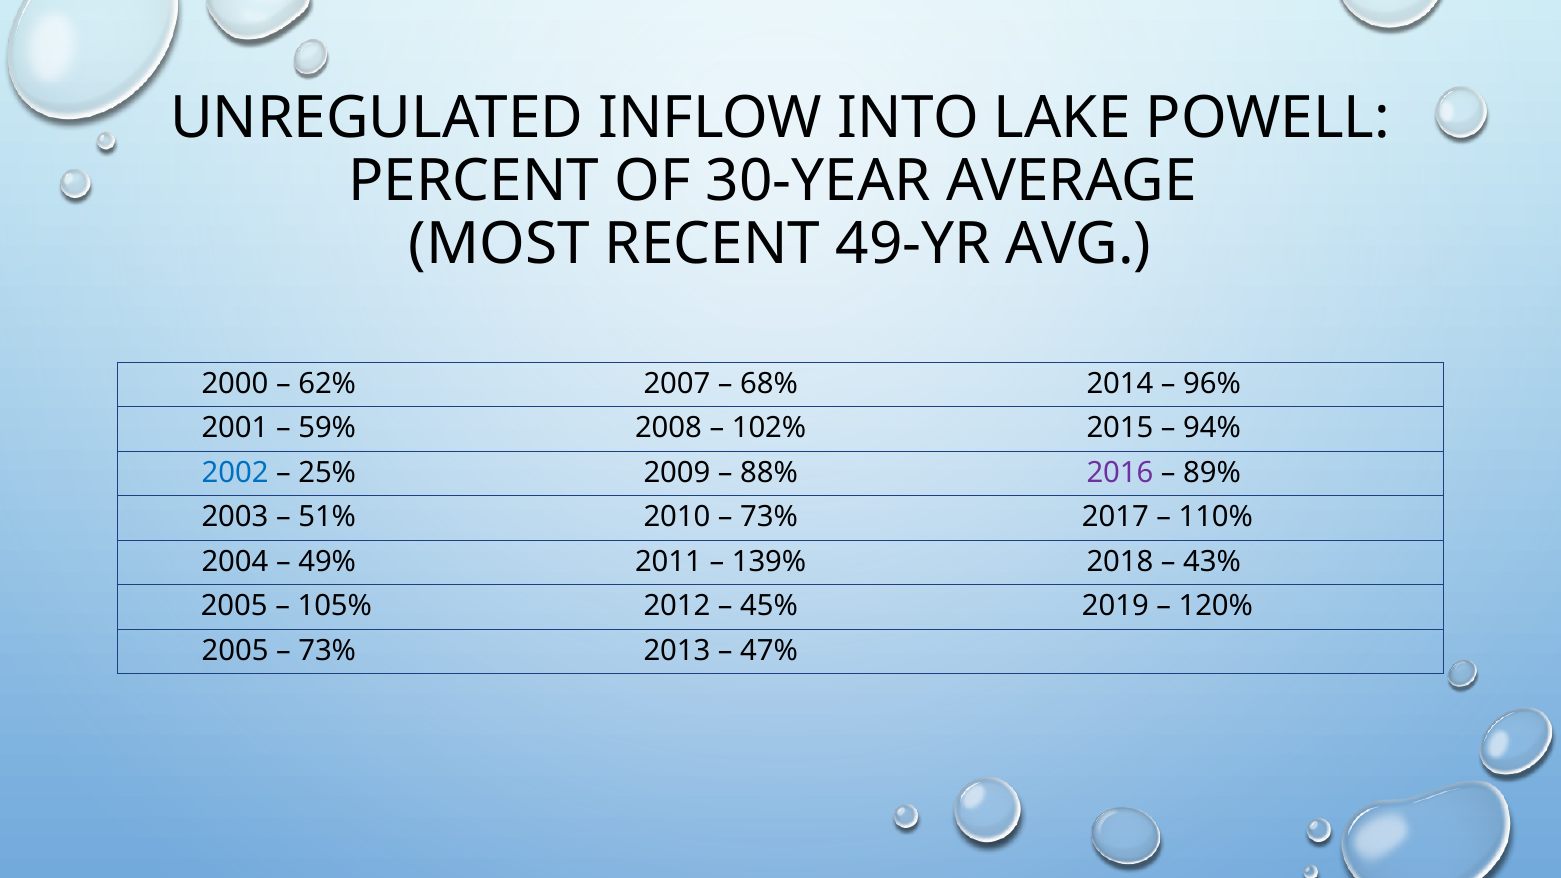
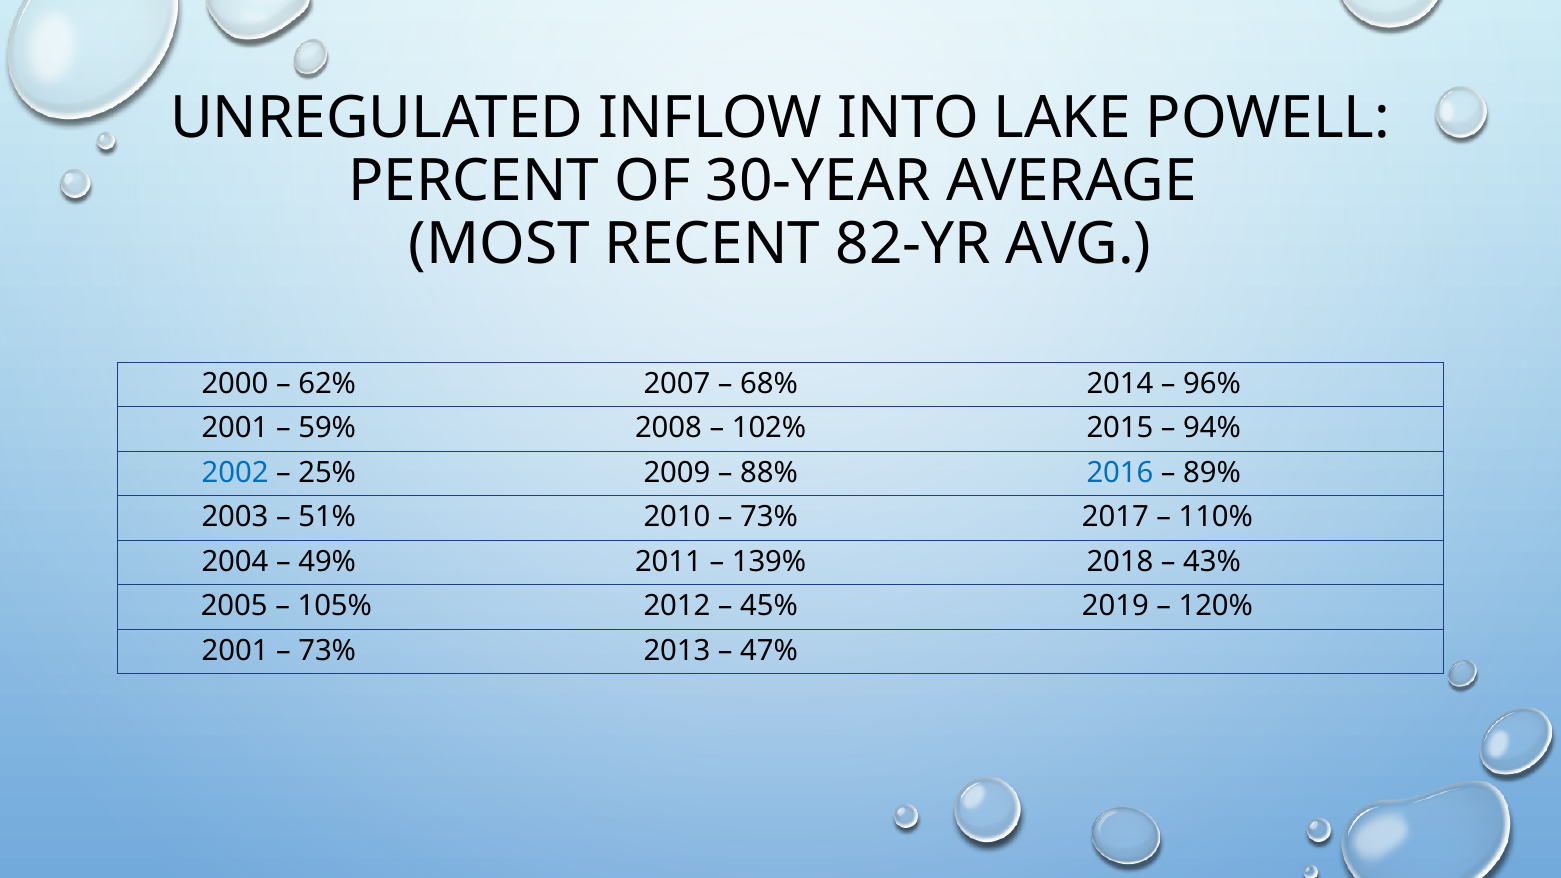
49-YR: 49-YR -> 82-YR (913, 244)
2016 colour: purple -> blue (1120, 473)
2005: 2005 -> 2001 (235, 651)
